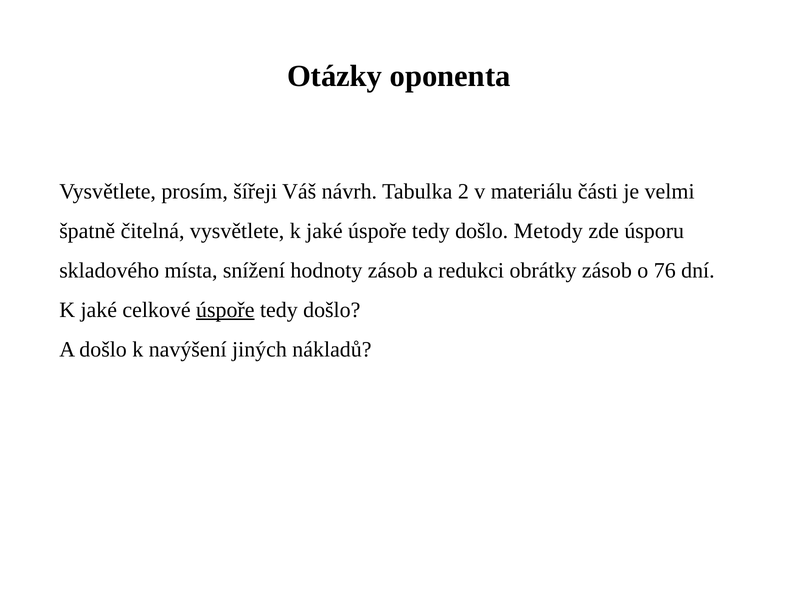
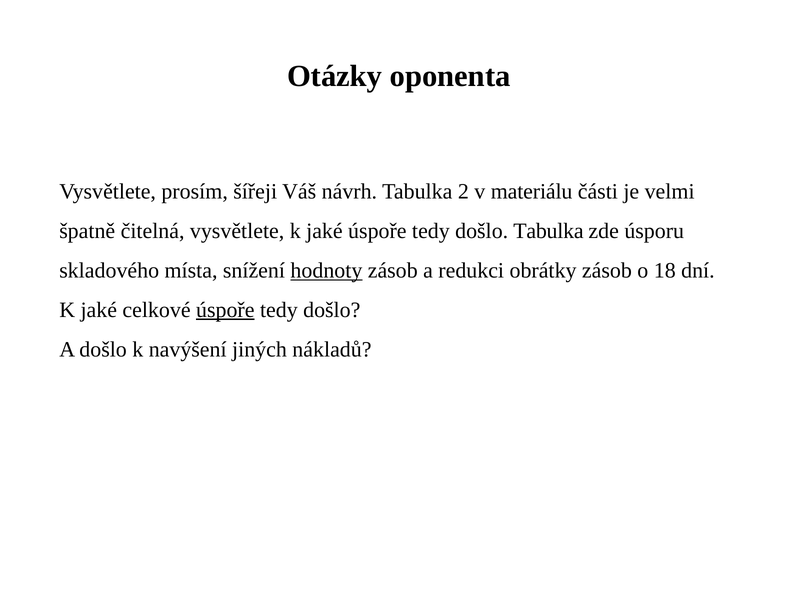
došlo Metody: Metody -> Tabulka (548, 231)
hodnoty underline: none -> present (326, 270)
76: 76 -> 18 (665, 270)
